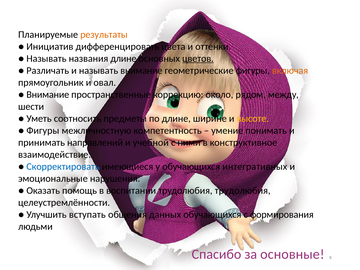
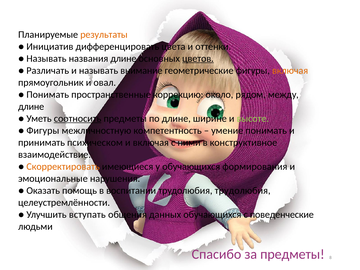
Внимание: Внимание -> Понимать (48, 95)
шести: шести -> длине (31, 107)
соотносить underline: none -> present (78, 119)
высоте colour: yellow -> light green (253, 119)
направлений: направлений -> психическом (95, 143)
и учебной: учебной -> включая (151, 143)
Скорректировать colour: blue -> orange (63, 167)
интегративных: интегративных -> формирования (255, 167)
формирования: формирования -> поведенческие (282, 215)
за основные: основные -> предметы (292, 254)
